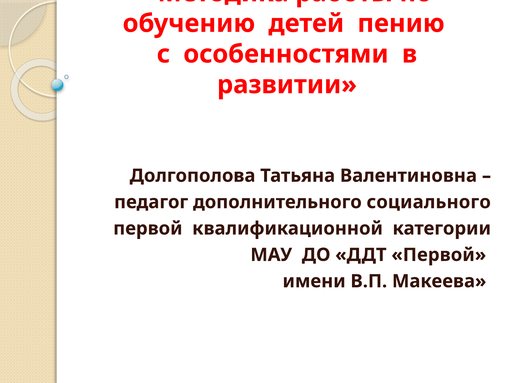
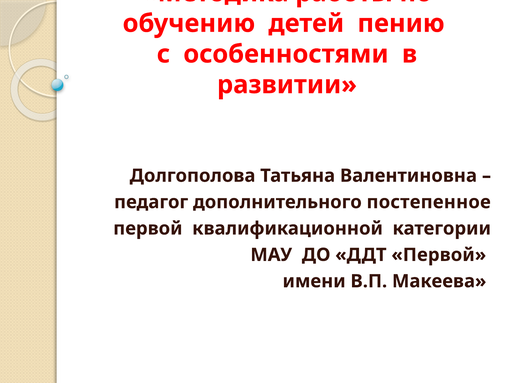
социального: социального -> постепенное (429, 202)
